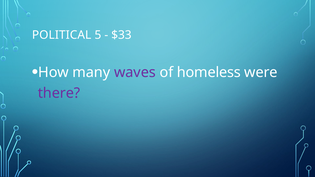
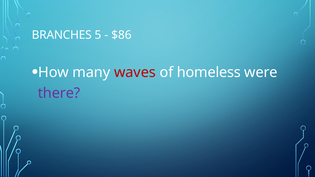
POLITICAL: POLITICAL -> BRANCHES (62, 35)
$33: $33 -> $86 (121, 35)
waves colour: purple -> red (135, 72)
